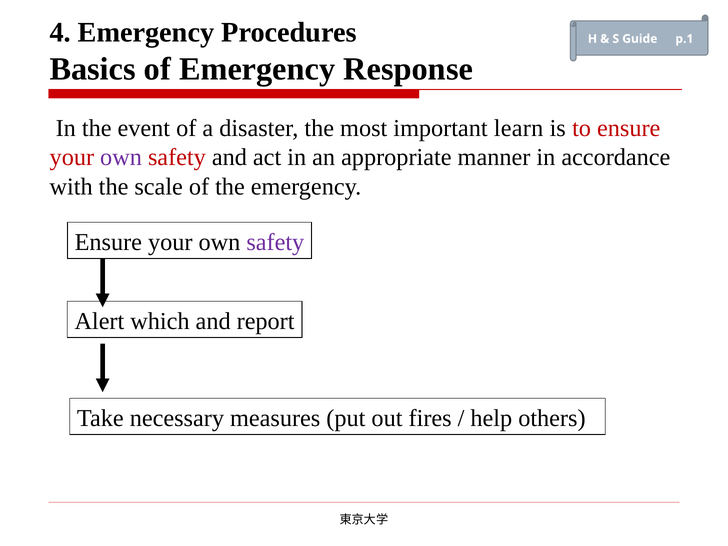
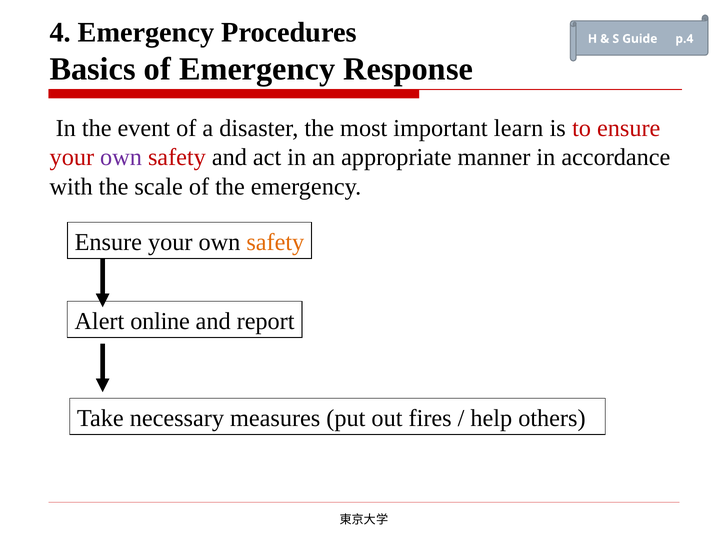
p.1: p.1 -> p.4 (684, 39)
safety colour: purple -> orange (275, 242)
which: which -> online (160, 321)
